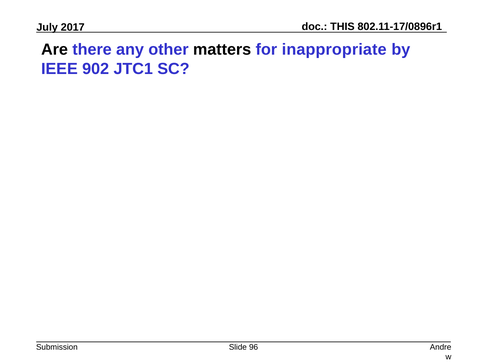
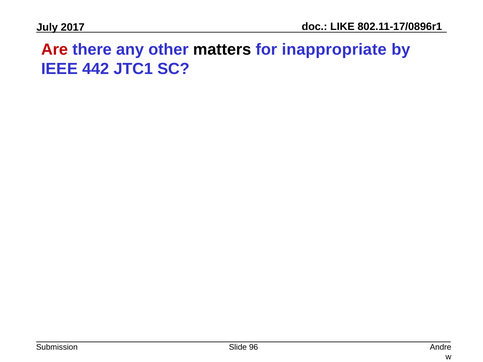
THIS: THIS -> LIKE (342, 27)
Are colour: black -> red (55, 49)
902: 902 -> 442 (96, 69)
